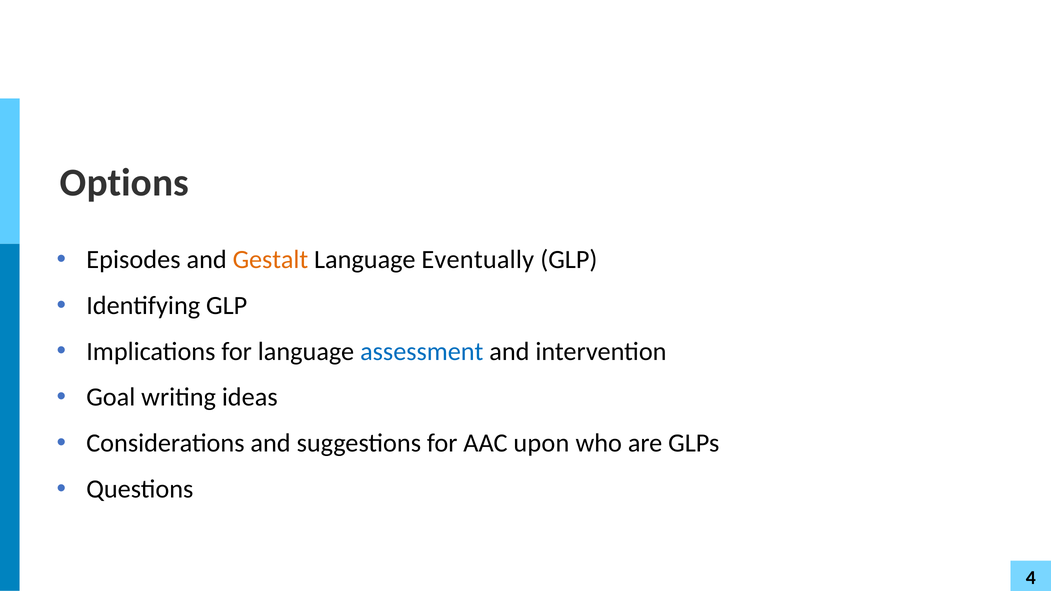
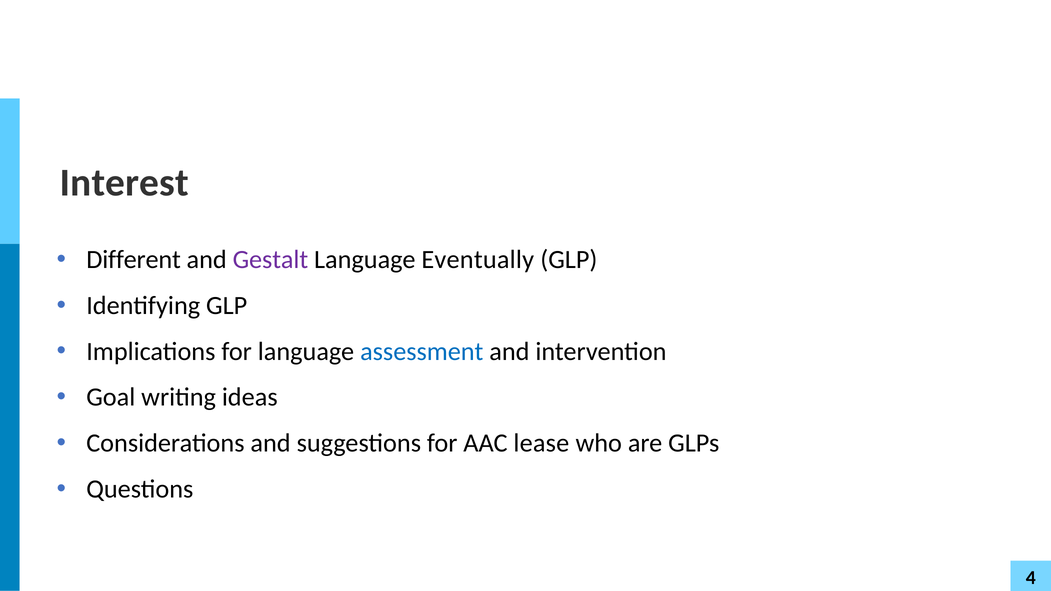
Options: Options -> Interest (124, 183)
Episodes: Episodes -> Different (134, 260)
Gestalt colour: orange -> purple (270, 260)
upon: upon -> lease (541, 443)
